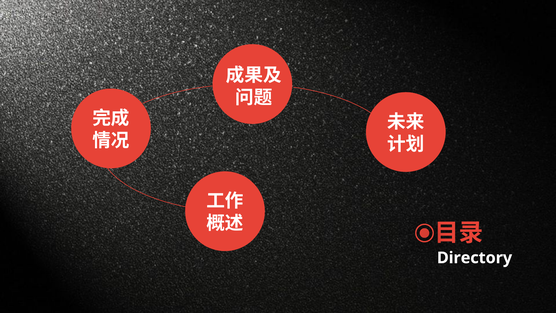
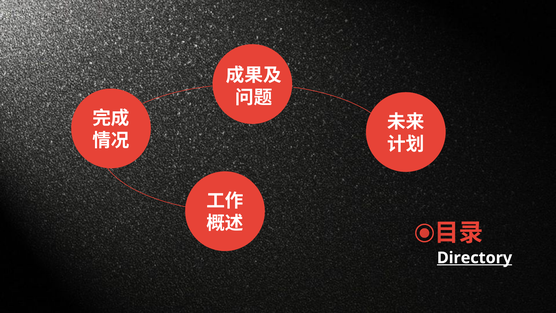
Directory underline: none -> present (474, 258)
